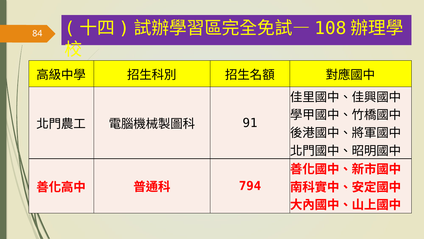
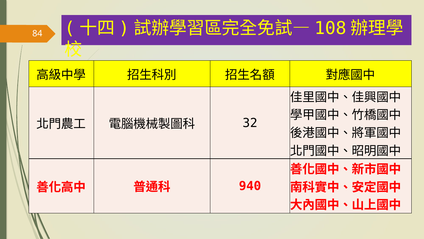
91: 91 -> 32 (250, 123)
794: 794 -> 940 (250, 186)
